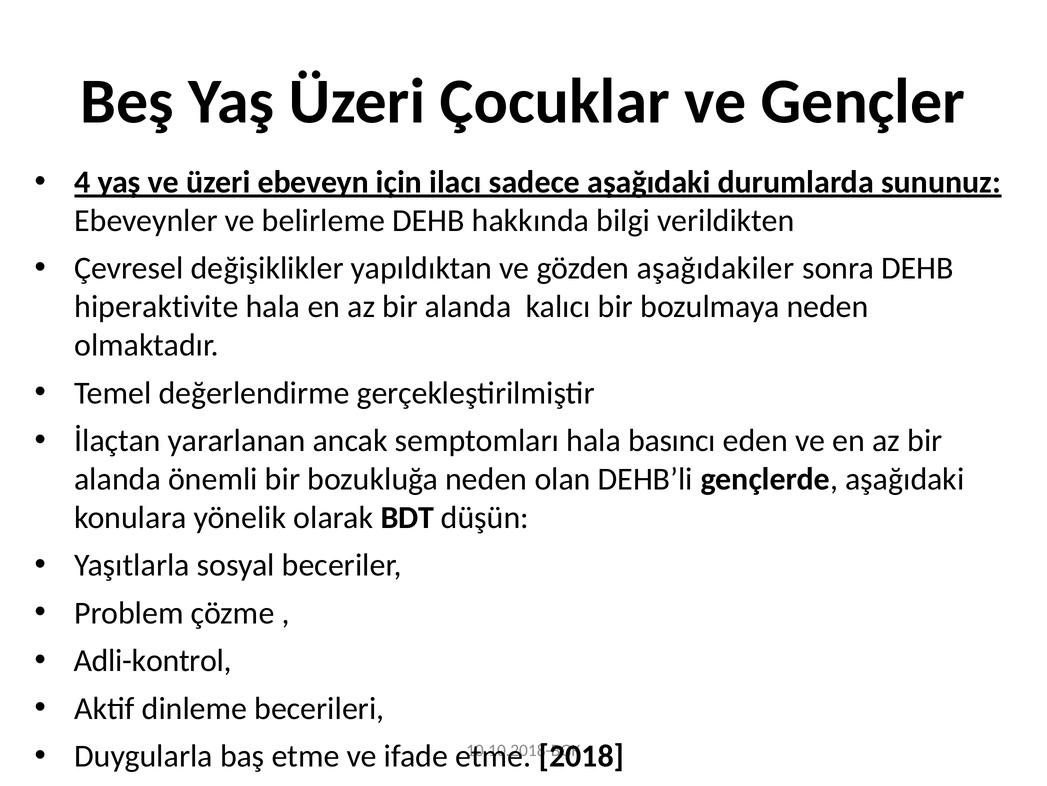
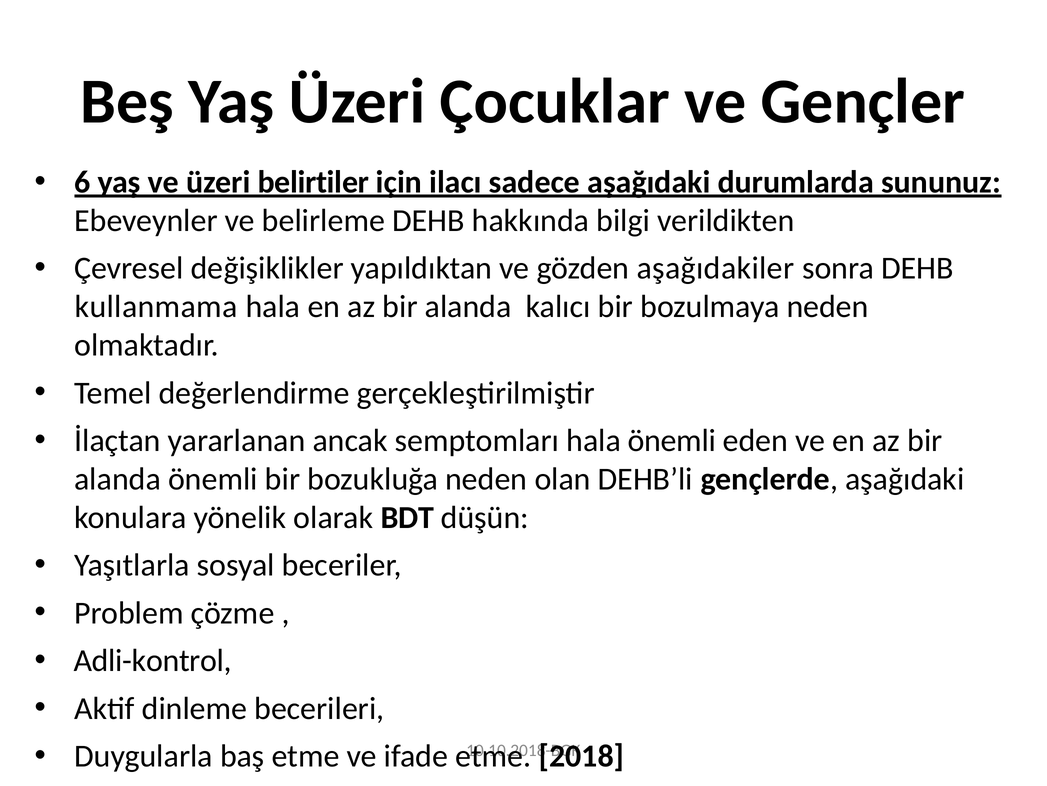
4: 4 -> 6 (82, 182)
ebeveyn: ebeveyn -> belirtiler (313, 182)
hiperaktivite: hiperaktivite -> kullanmama (156, 307)
hala basıncı: basıncı -> önemli (672, 440)
